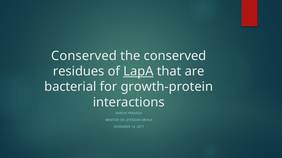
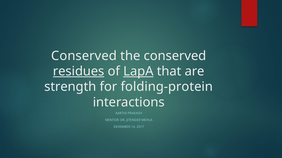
residues underline: none -> present (79, 72)
bacterial: bacterial -> strength (70, 87)
growth-protein: growth-protein -> folding-protein (167, 87)
